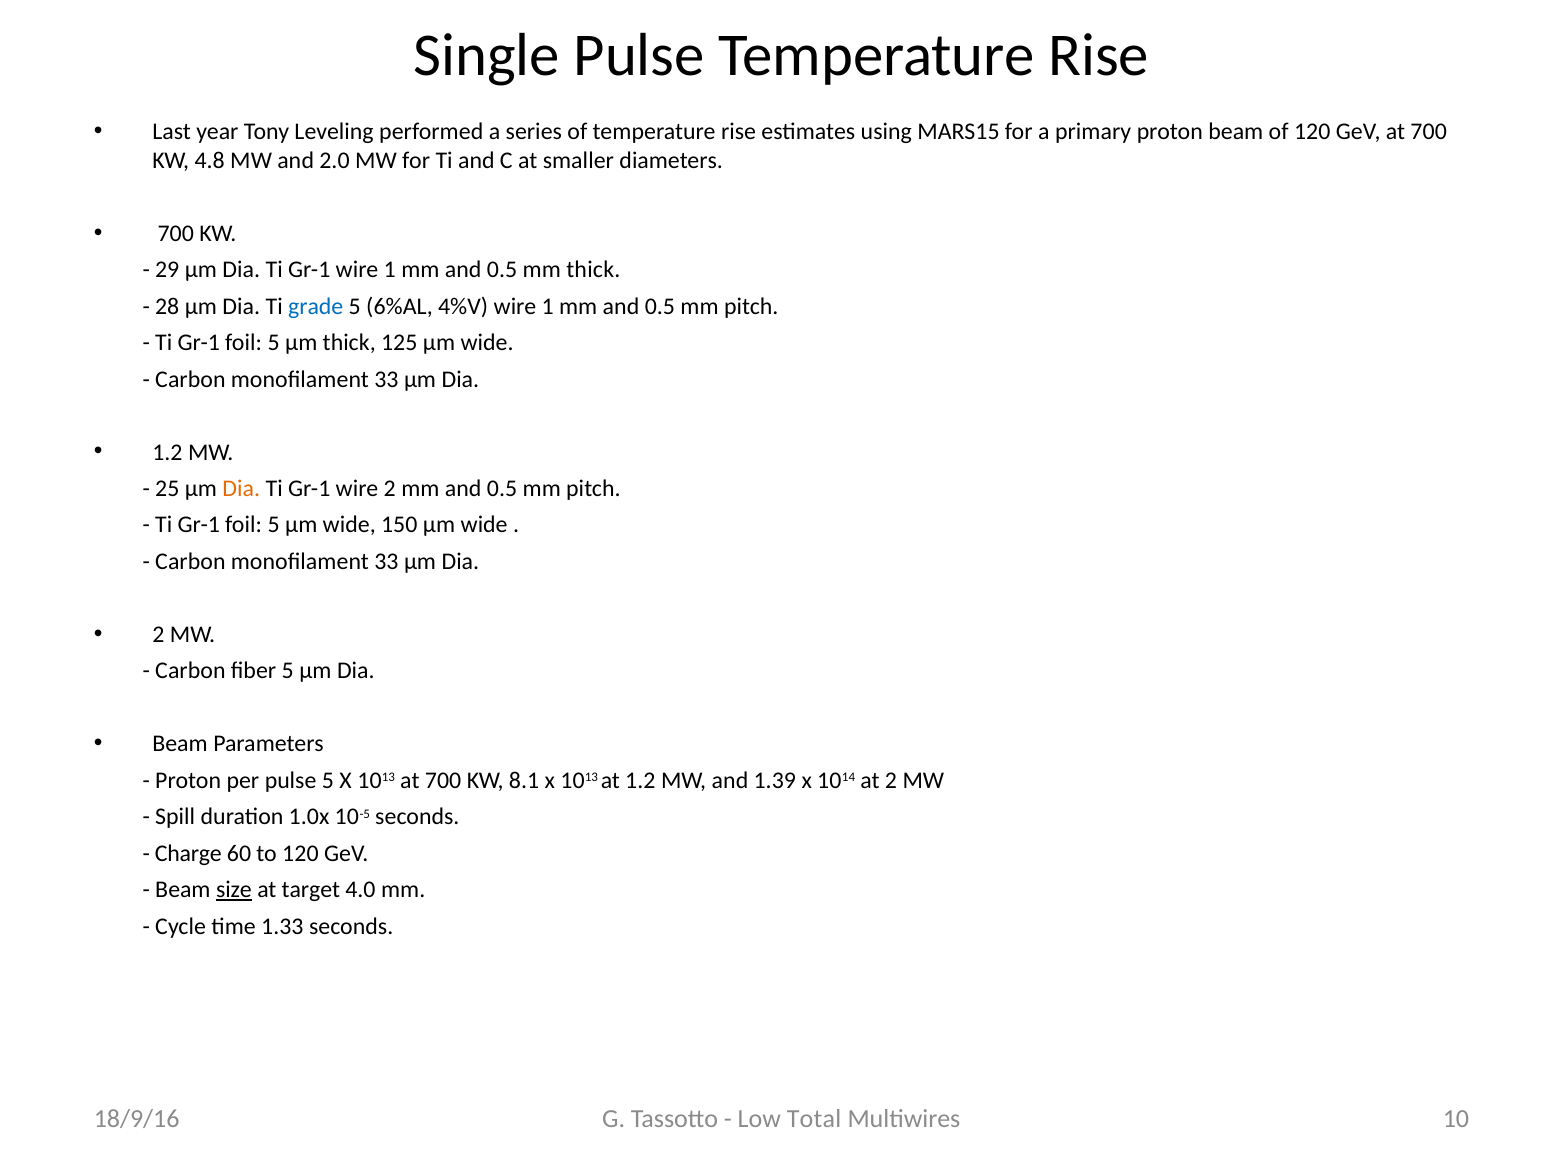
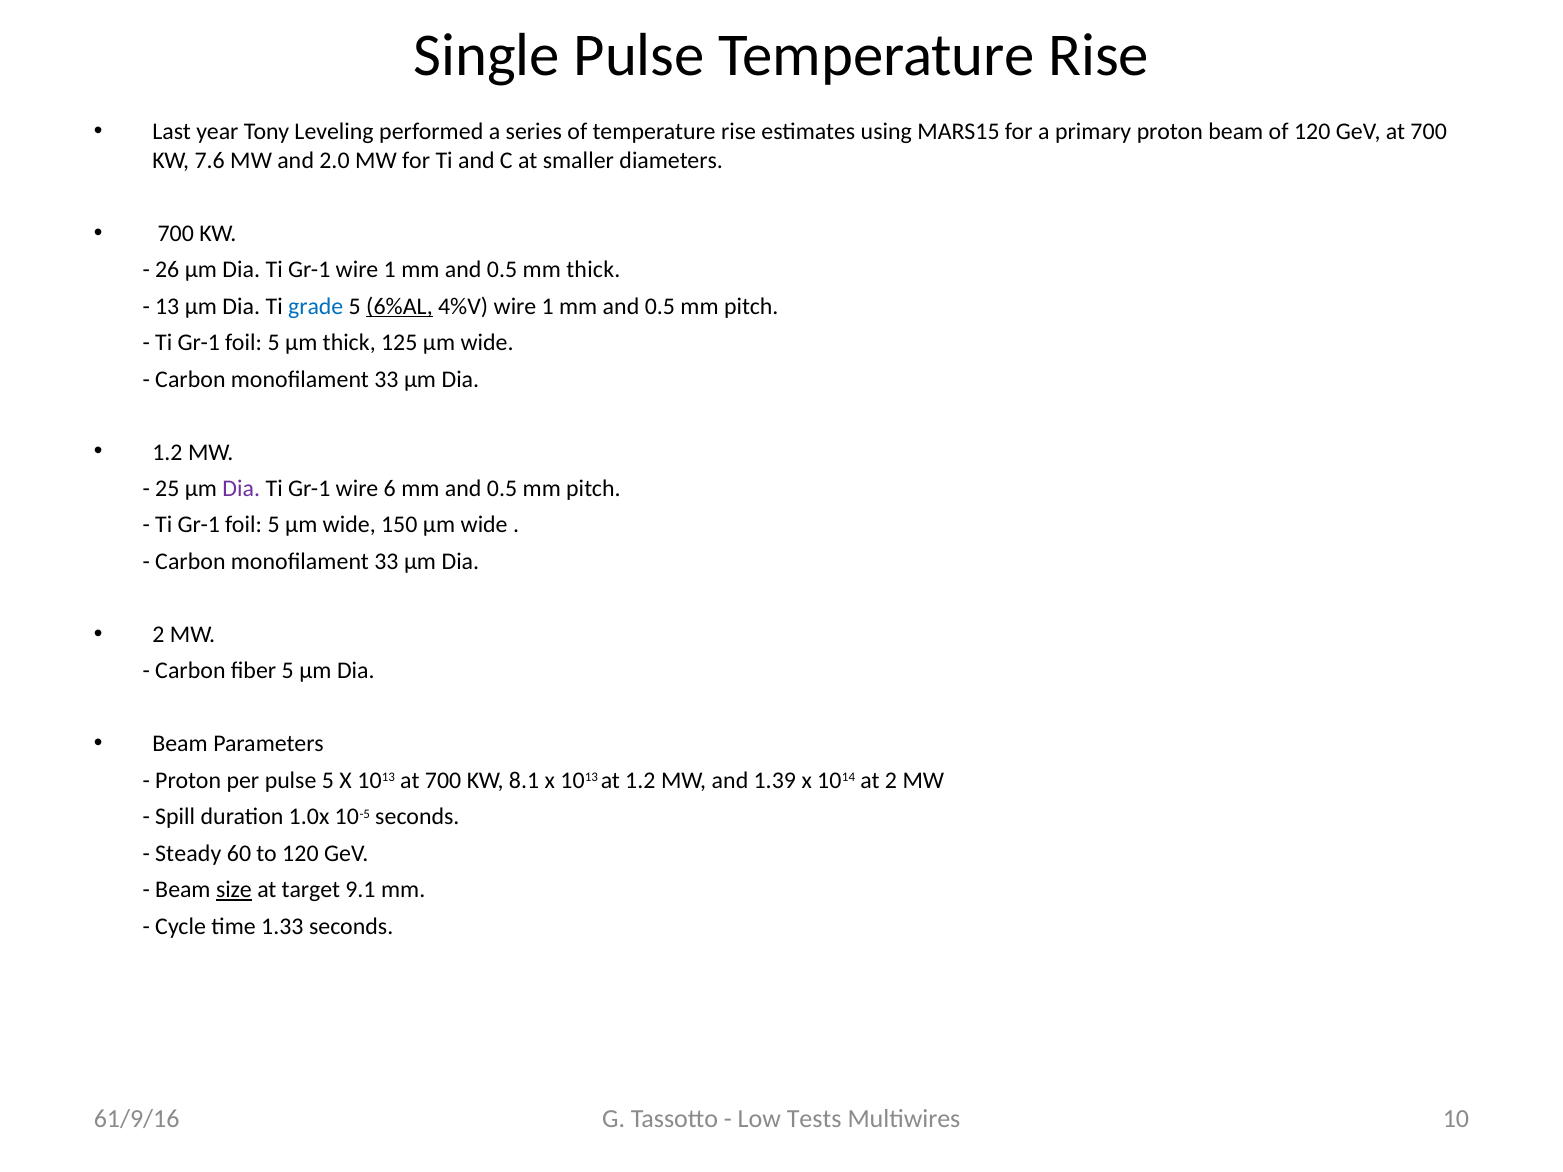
4.8: 4.8 -> 7.6 (210, 160)
29: 29 -> 26 (167, 270)
28: 28 -> 13 (167, 306)
6%AL underline: none -> present (399, 306)
Dia colour: orange -> purple (241, 489)
wire 2: 2 -> 6 (390, 489)
Charge: Charge -> Steady (188, 854)
4.0: 4.0 -> 9.1 (360, 890)
Total: Total -> Tests (814, 1119)
18/9/16: 18/9/16 -> 61/9/16 (137, 1119)
